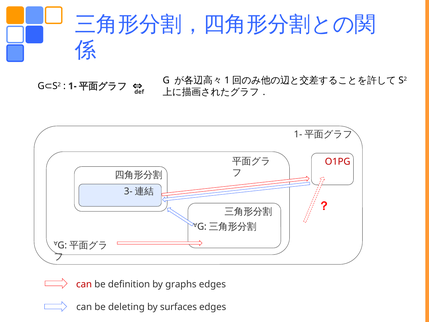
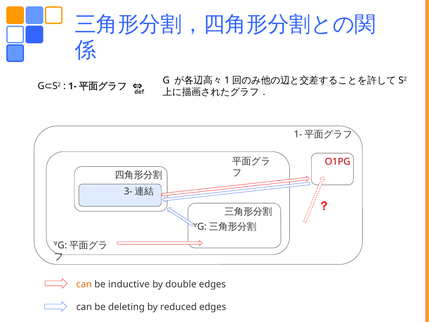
can colour: red -> orange (84, 284)
definition: definition -> inductive (129, 284)
graphs: graphs -> double (181, 284)
surfaces: surfaces -> reduced (178, 307)
